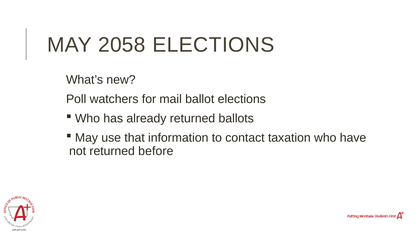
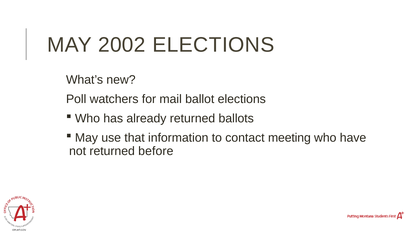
2058: 2058 -> 2002 (122, 45)
taxation: taxation -> meeting (289, 138)
